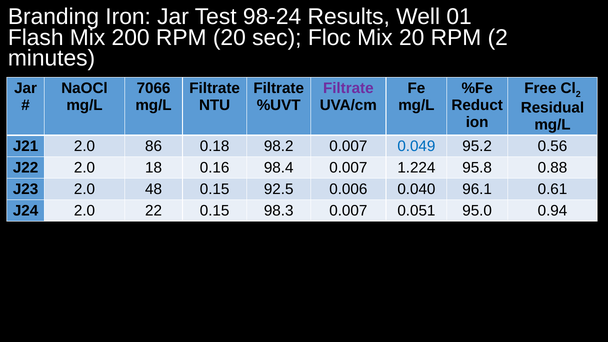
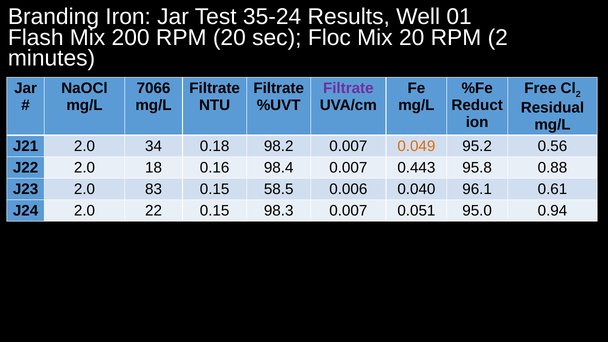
98-24: 98-24 -> 35-24 (272, 17)
86: 86 -> 34 (154, 146)
0.049 colour: blue -> orange (416, 146)
1.224: 1.224 -> 0.443 (416, 168)
48: 48 -> 83 (154, 189)
92.5: 92.5 -> 58.5 (279, 189)
